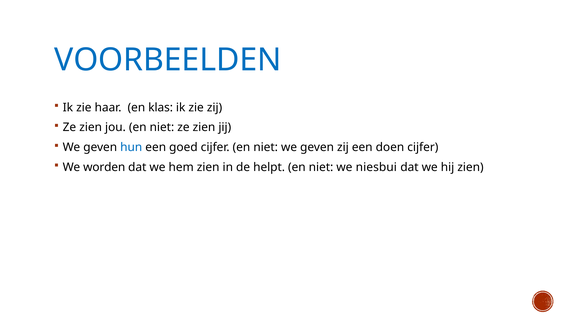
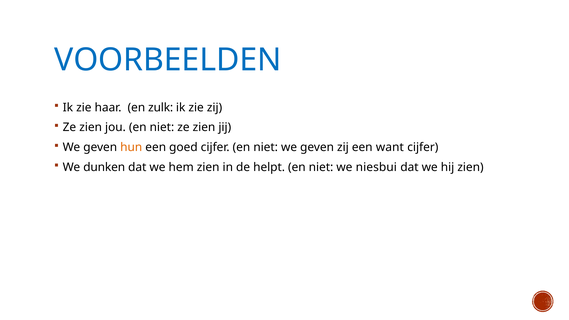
klas: klas -> zulk (161, 107)
hun colour: blue -> orange (131, 147)
doen: doen -> want (390, 147)
worden: worden -> dunken (104, 167)
